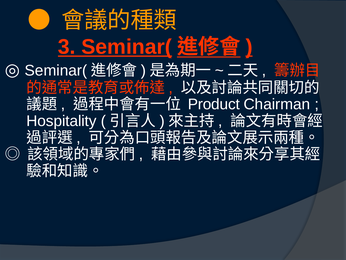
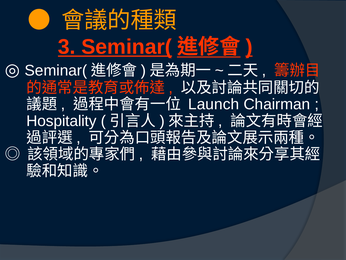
Product: Product -> Launch (214, 104)
